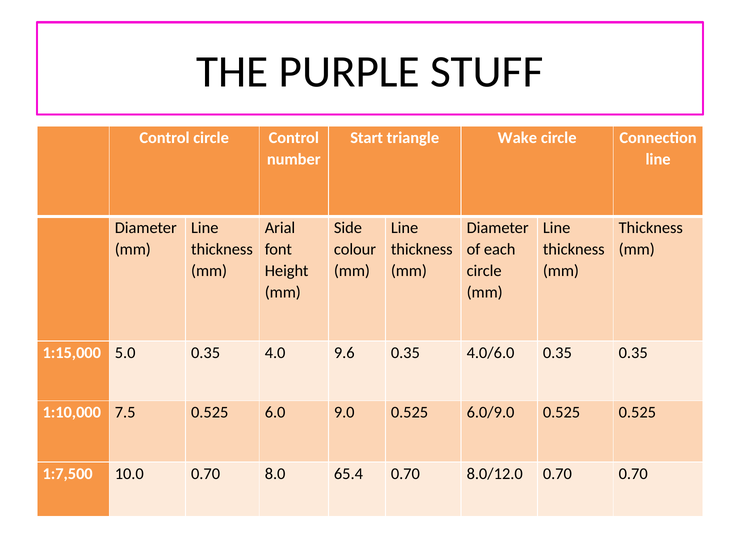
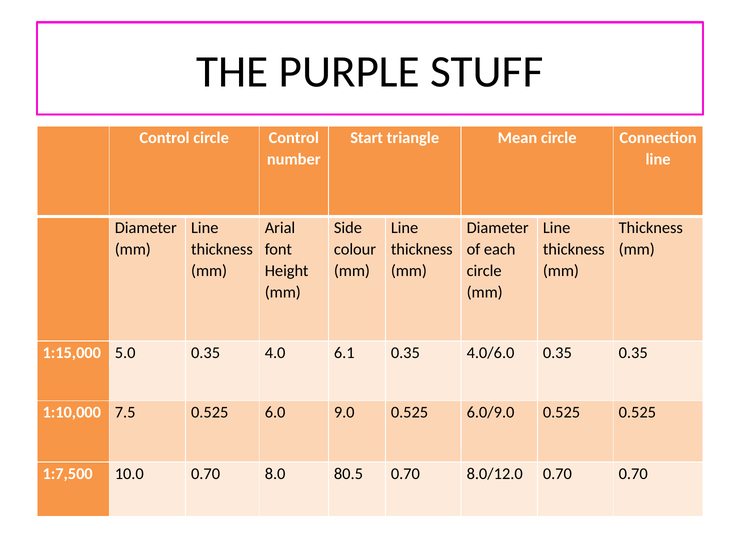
Wake: Wake -> Mean (517, 138)
9.6: 9.6 -> 6.1 (344, 353)
65.4: 65.4 -> 80.5 (348, 474)
